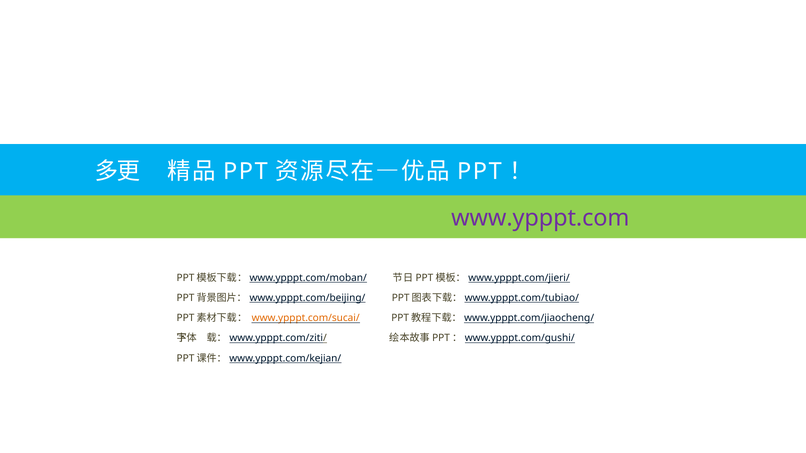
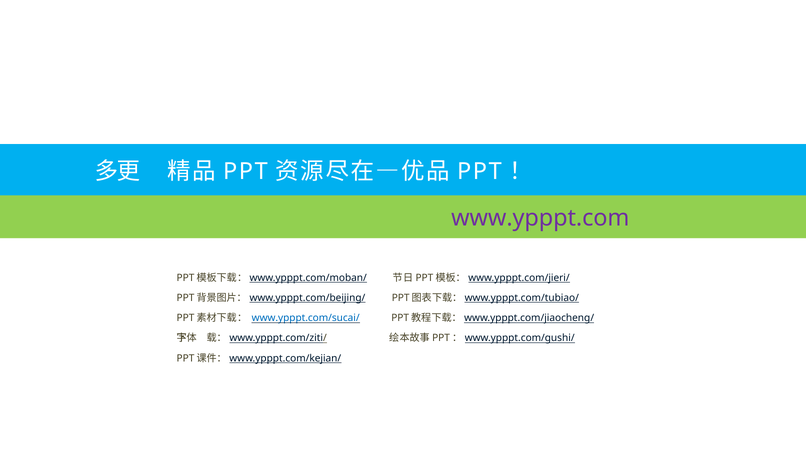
www.ypppt.com/sucai/ colour: orange -> blue (306, 318)
